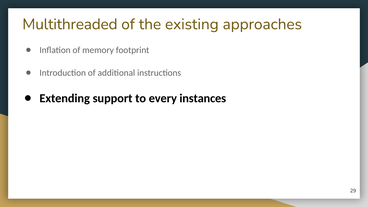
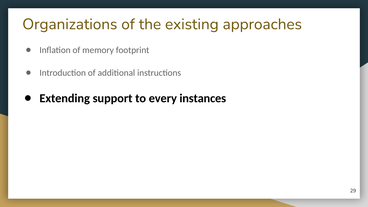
Multithreaded: Multithreaded -> Organizations (70, 24)
